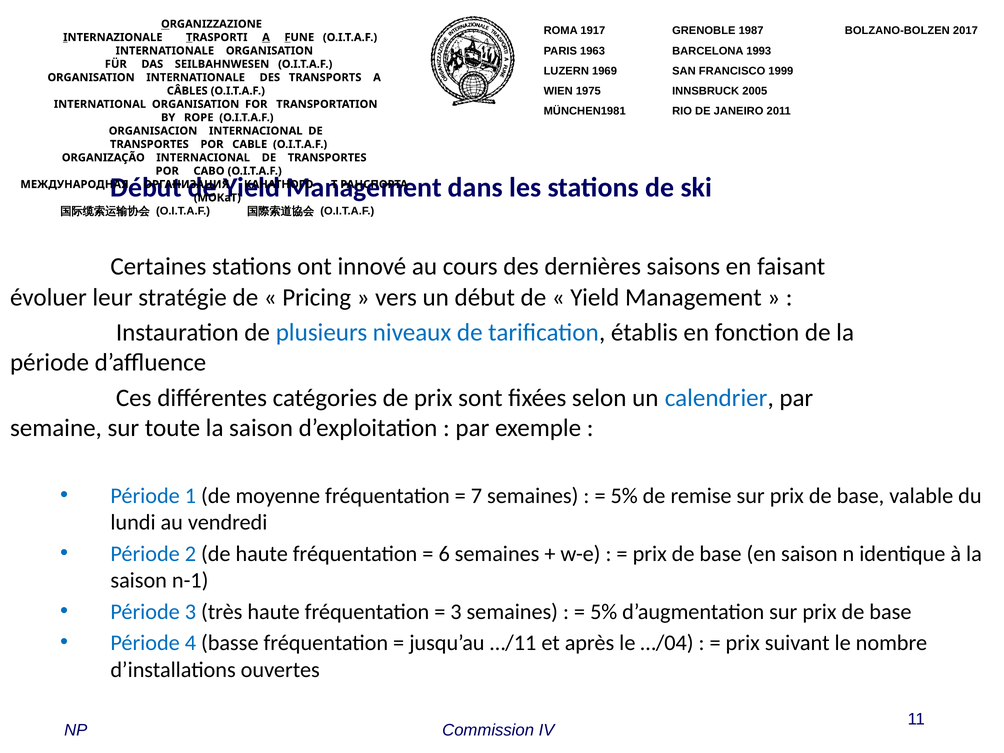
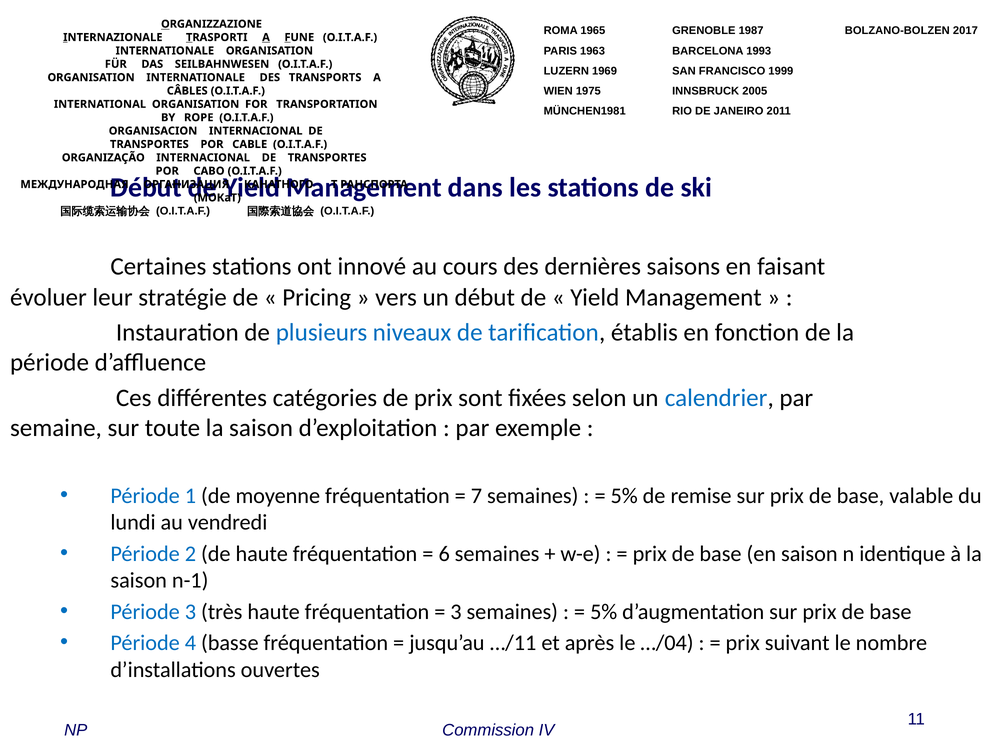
1917: 1917 -> 1965 (593, 31)
